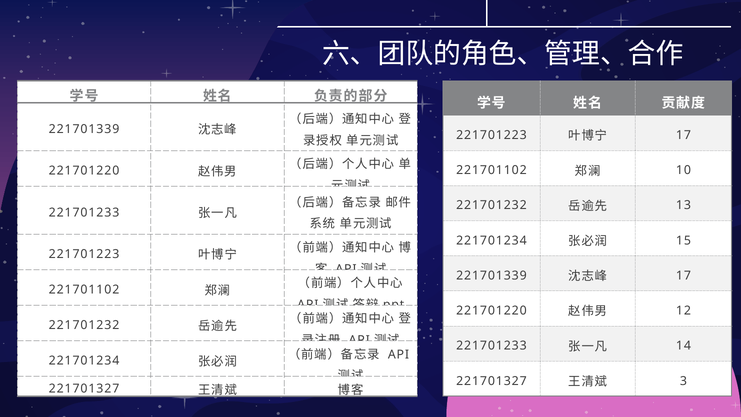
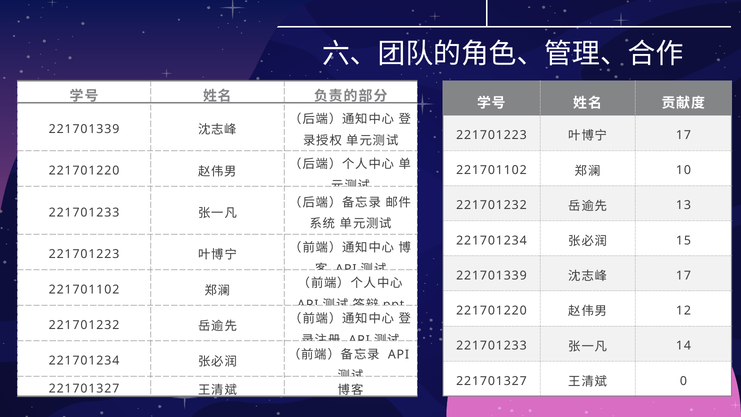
3: 3 -> 0 (683, 381)
